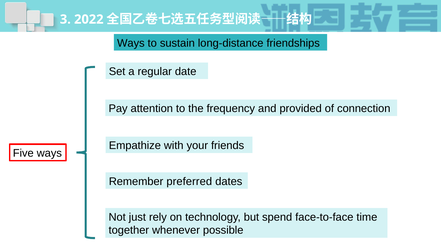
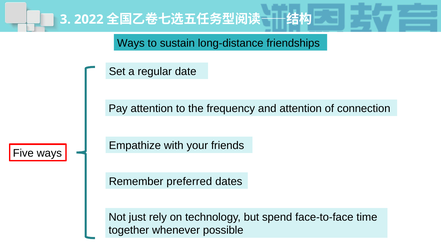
and provided: provided -> attention (301, 109)
